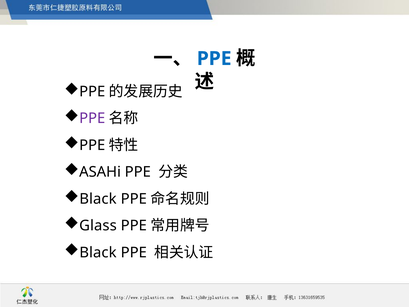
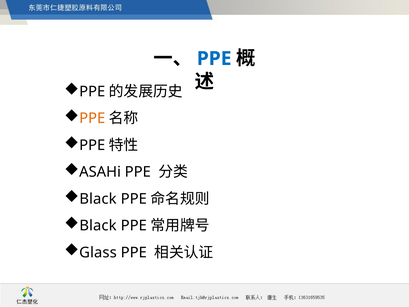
PPE colour: purple -> orange (92, 118)
Glass: Glass -> Black (98, 226)
Black: Black -> Glass (98, 252)
